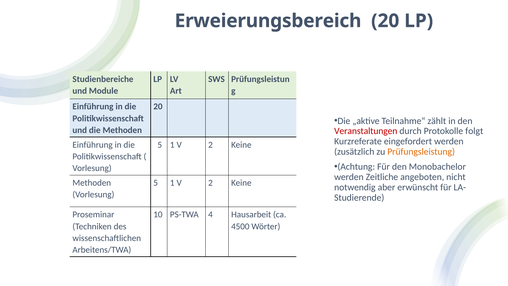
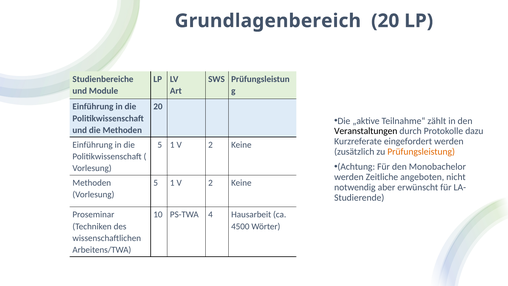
Erweierungsbereich: Erweierungsbereich -> Grundlagenbereich (268, 21)
Veranstaltungen colour: red -> black (366, 131)
folgt: folgt -> dazu (474, 131)
